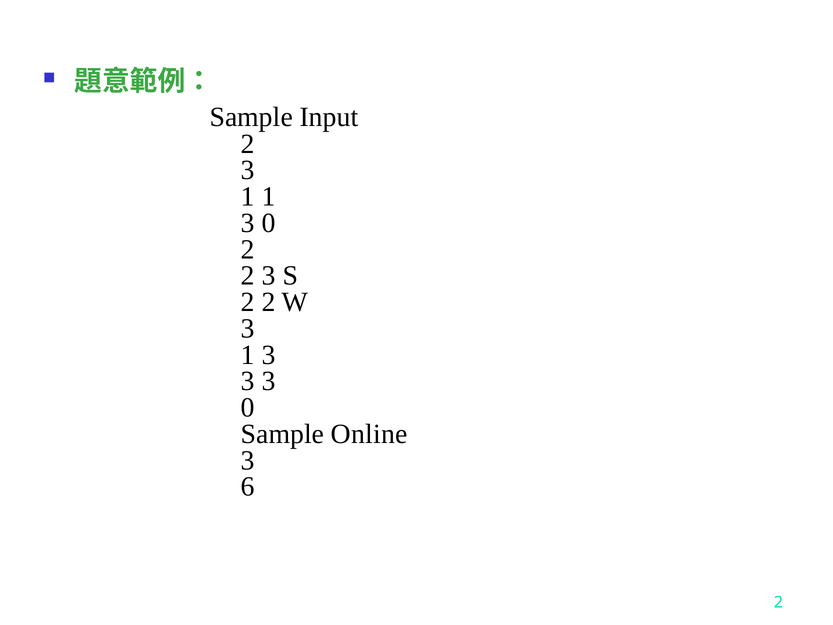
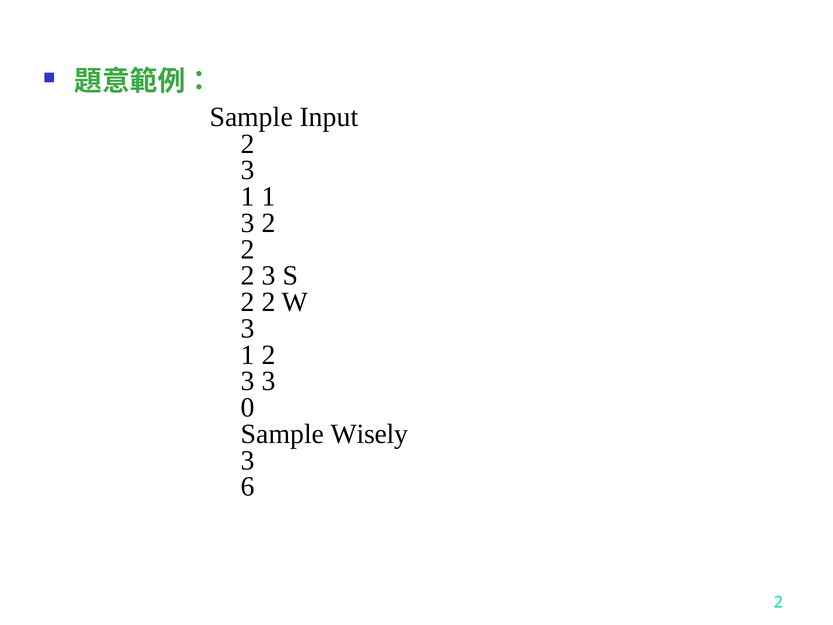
0: 0 -> 2 (269, 223)
3: 3 -> 2 (269, 355)
Online: Online -> Wisely (370, 434)
